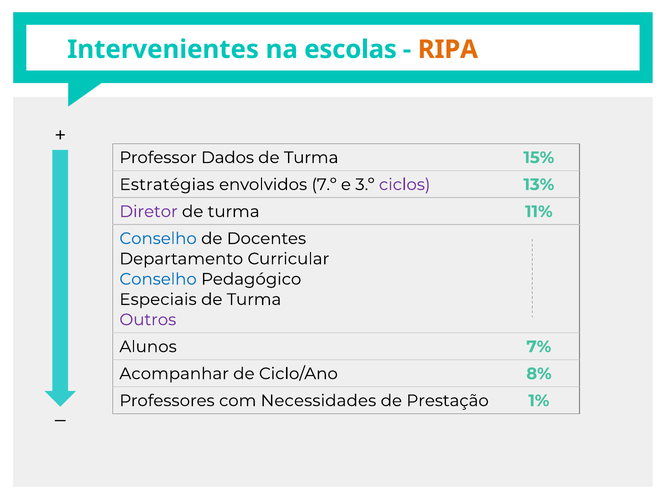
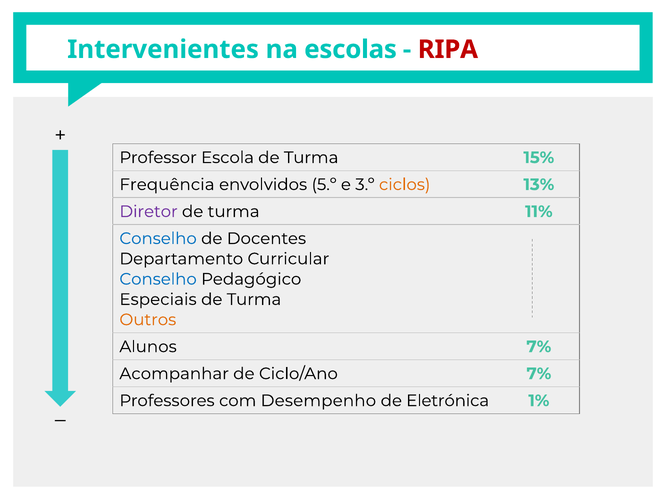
RIPA colour: orange -> red (448, 50)
Dados: Dados -> Escola (228, 158)
Estratégias: Estratégias -> Frequência (167, 185)
7.º: 7.º -> 5.º (324, 185)
ciclos colour: purple -> orange (405, 185)
Outros colour: purple -> orange (148, 320)
Ciclo/Ano 8%: 8% -> 7% (539, 374)
Necessidades: Necessidades -> Desempenho (318, 401)
Prestação: Prestação -> Eletrónica (448, 401)
